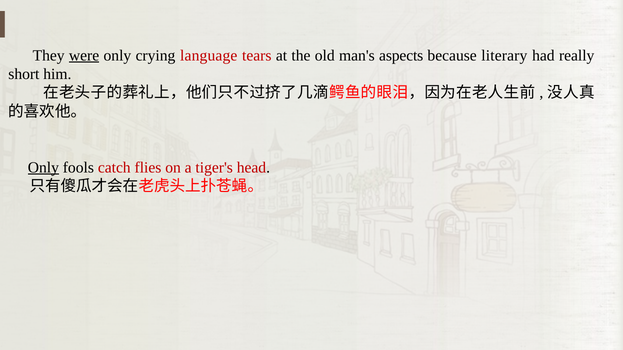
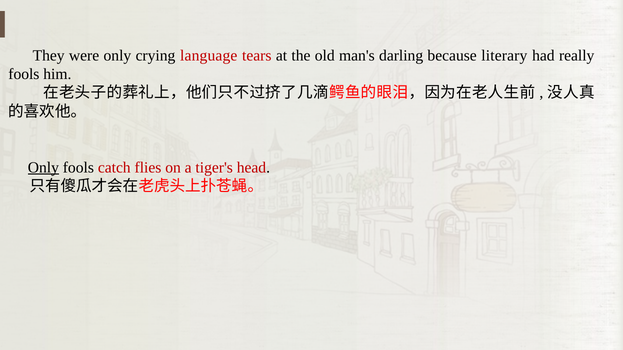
were underline: present -> none (84, 55)
aspects: aspects -> darling (401, 55)
short: short -> fools (24, 74)
